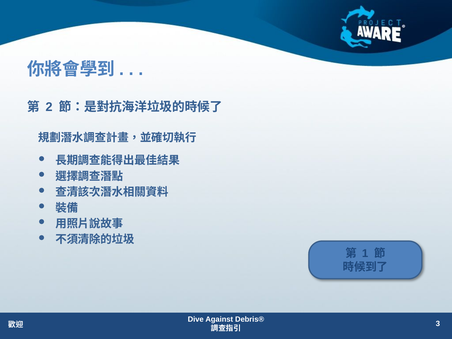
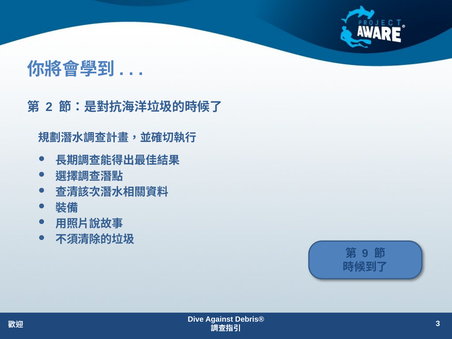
1: 1 -> 9 (365, 253)
